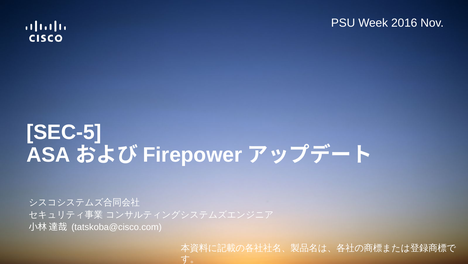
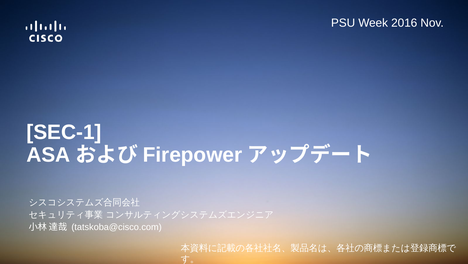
SEC-5: SEC-5 -> SEC-1 (64, 132)
